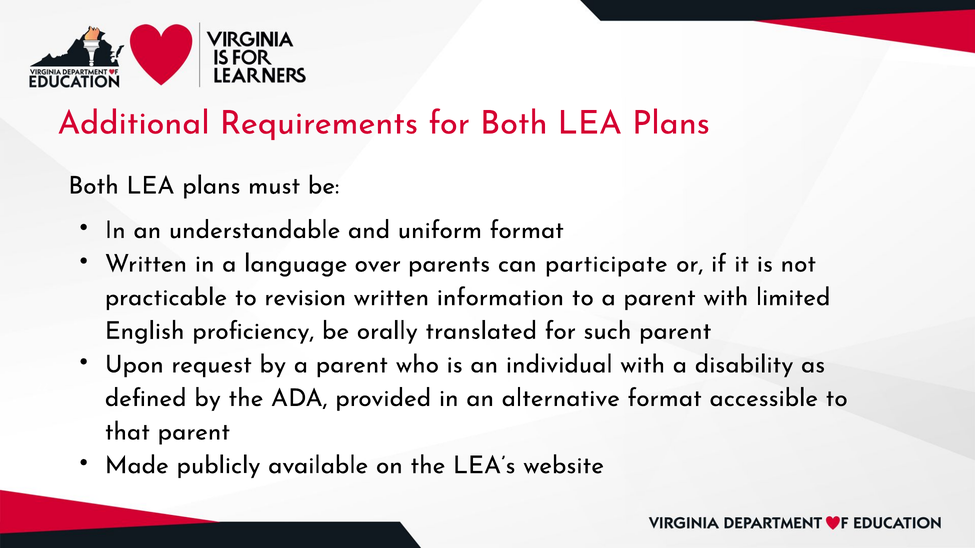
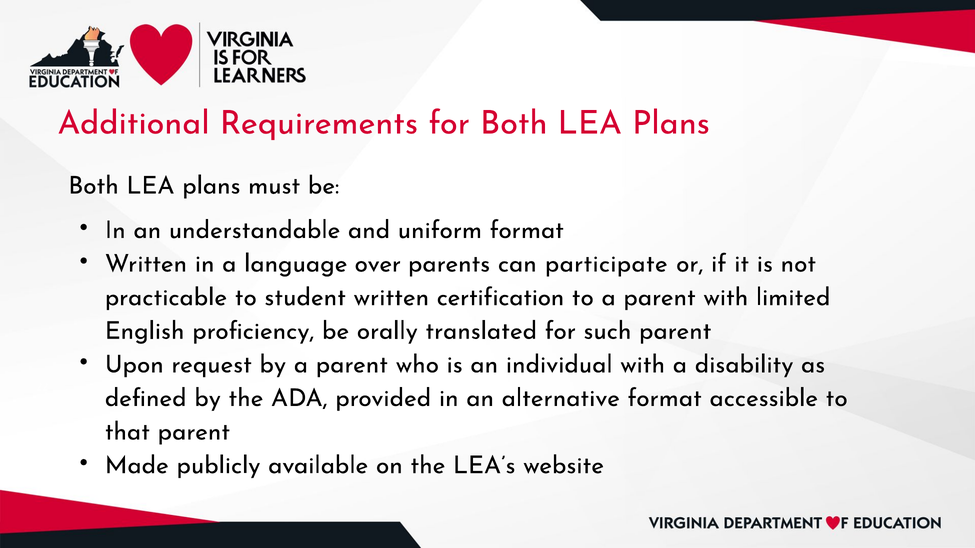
revision: revision -> student (305, 297)
information: information -> certification (500, 297)
